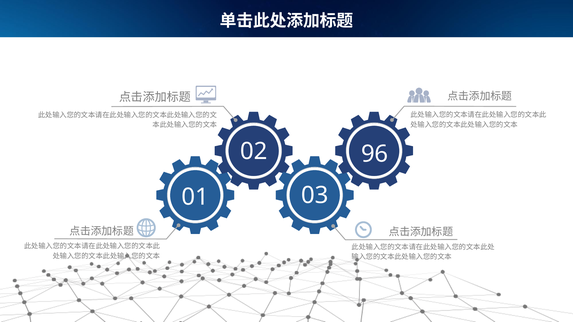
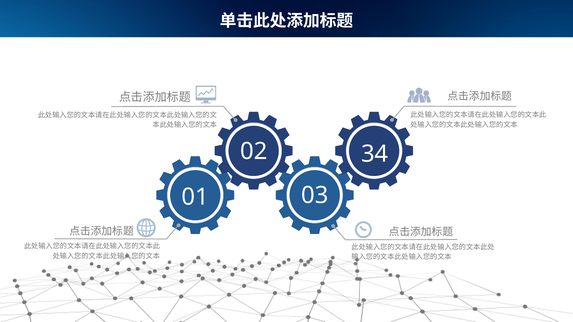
96: 96 -> 34 (375, 154)
